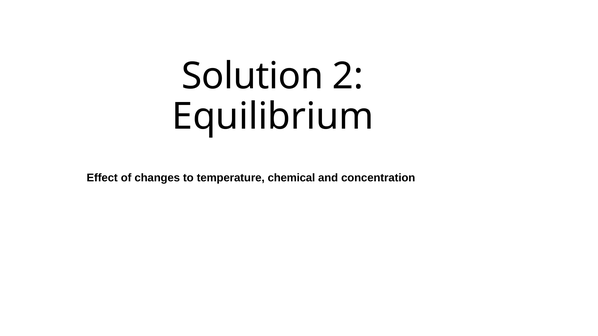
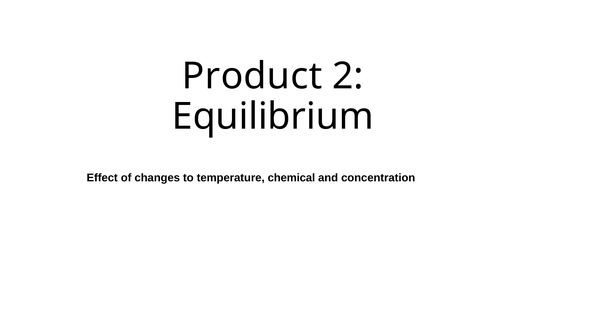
Solution: Solution -> Product (252, 76)
